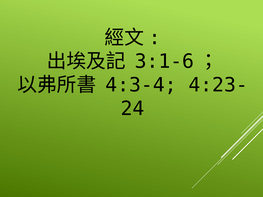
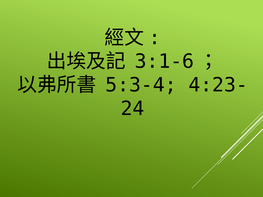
4:3-4: 4:3-4 -> 5:3-4 (141, 85)
